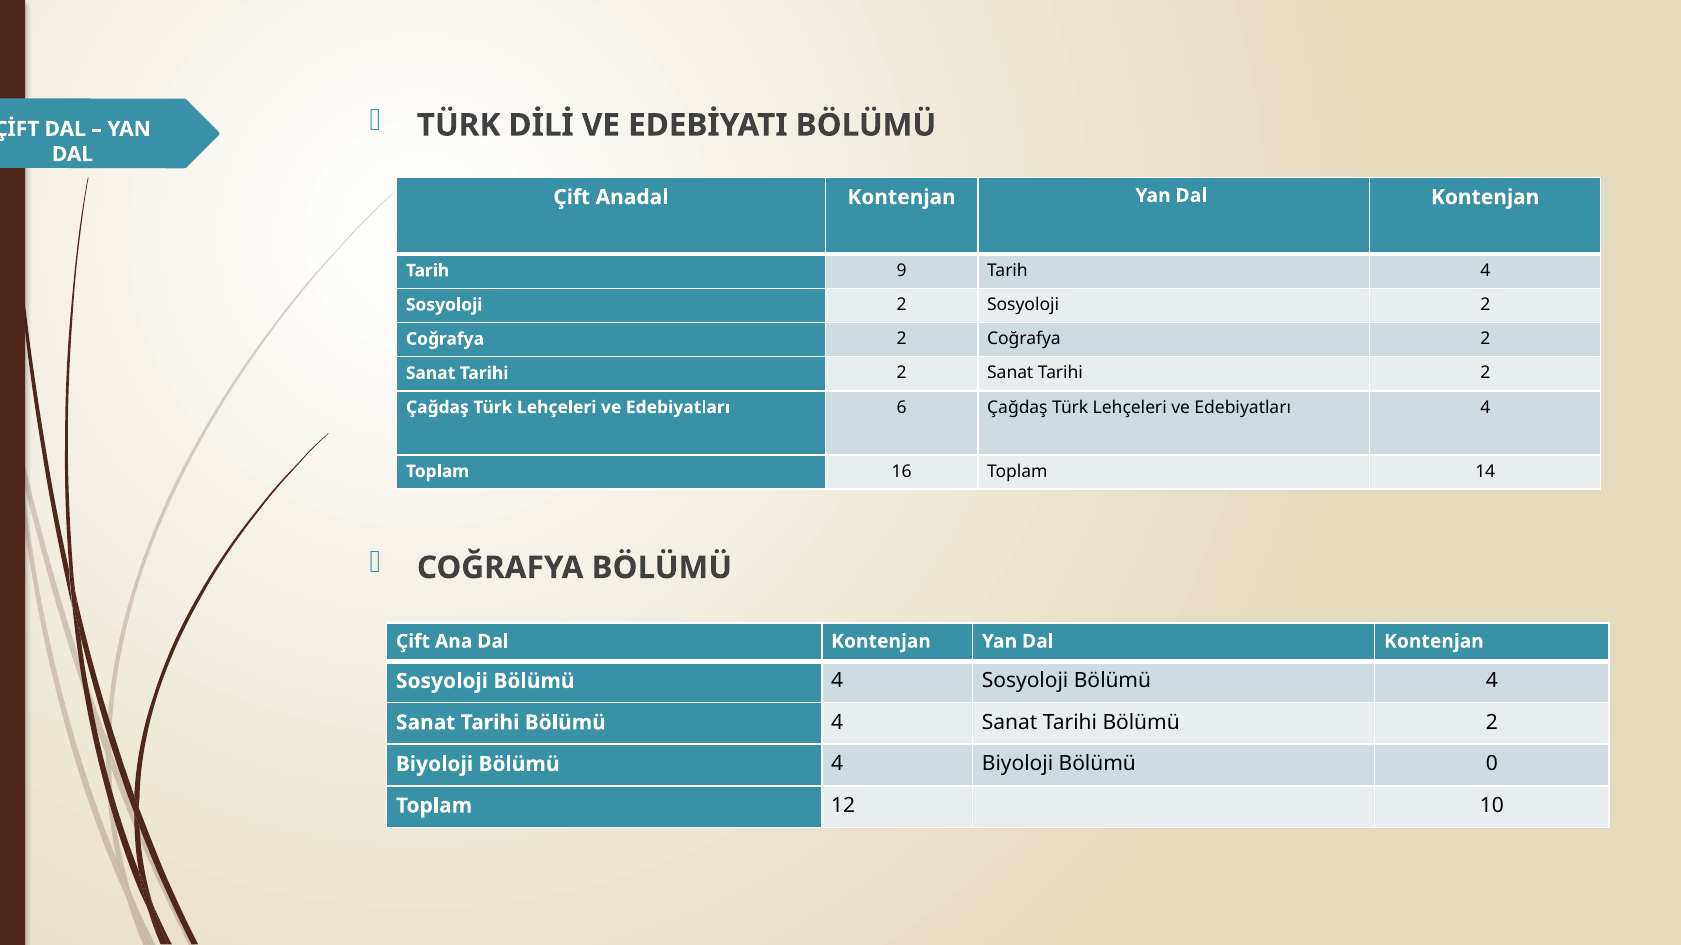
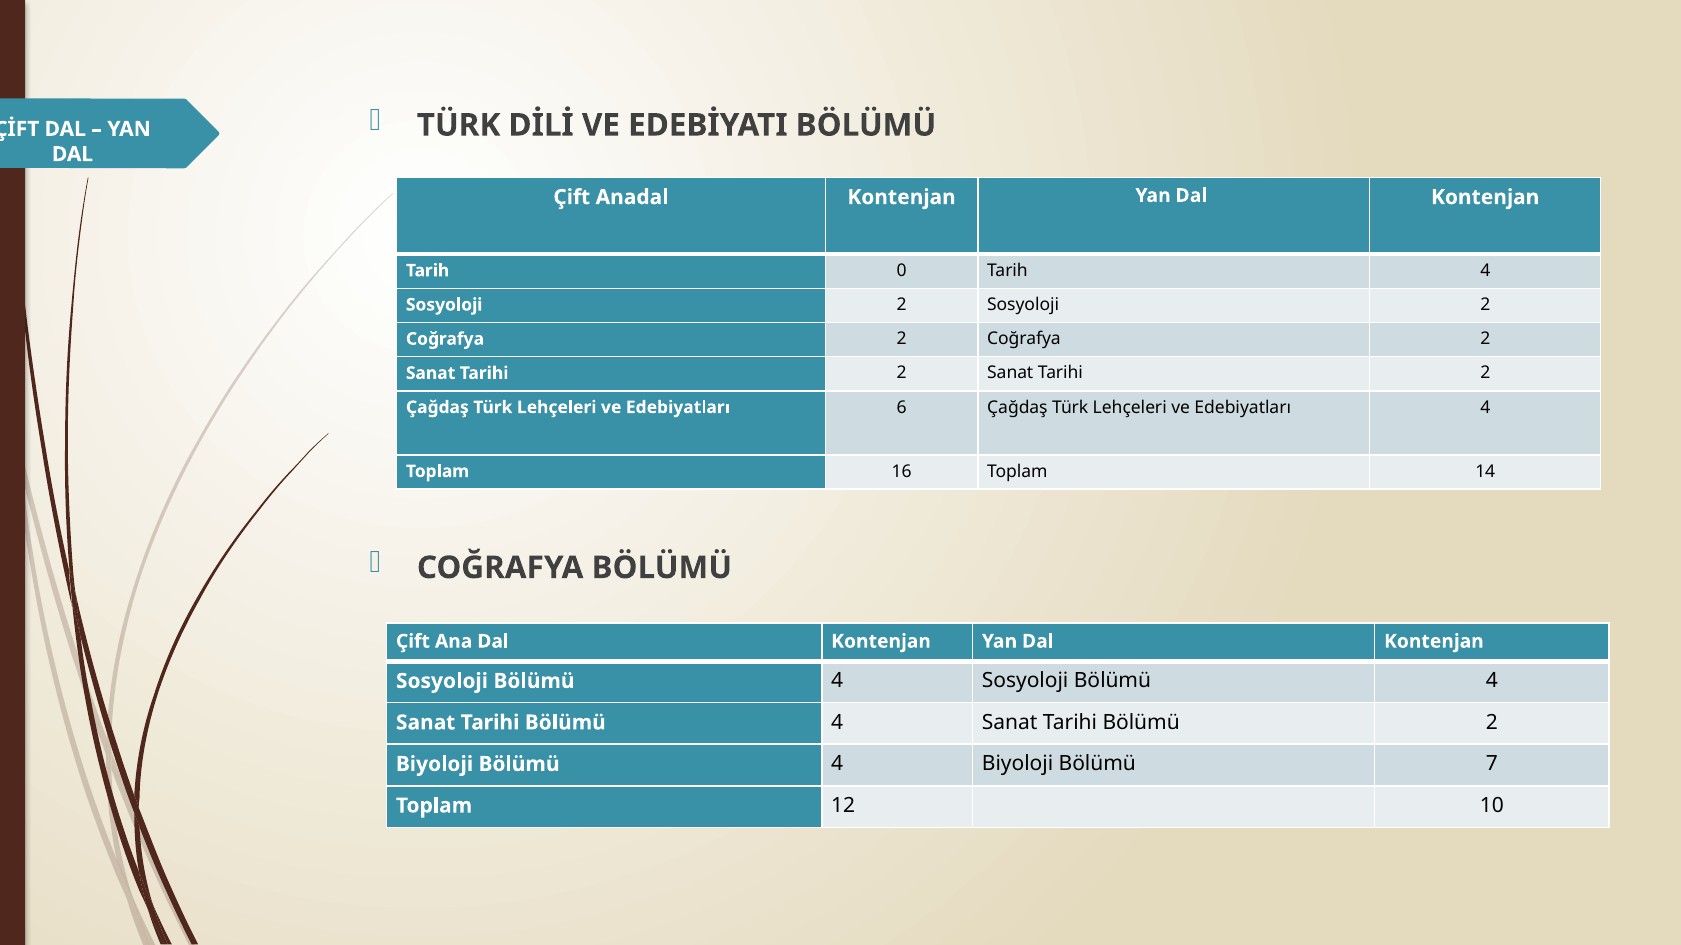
9: 9 -> 0 (902, 271)
0: 0 -> 7 (1492, 765)
